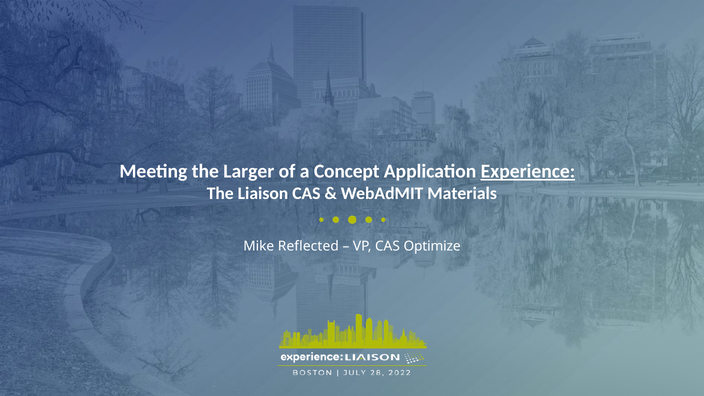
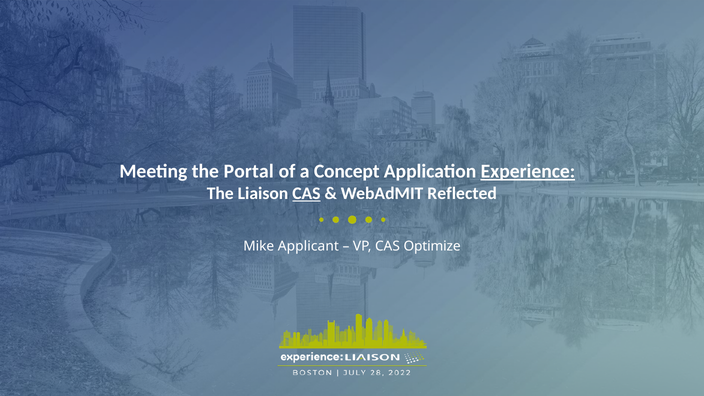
Larger: Larger -> Portal (249, 171)
CAS underline: none -> present (306, 194)
Materials: Materials -> Reflected (462, 194)
Reflected: Reflected -> Applicant (308, 246)
